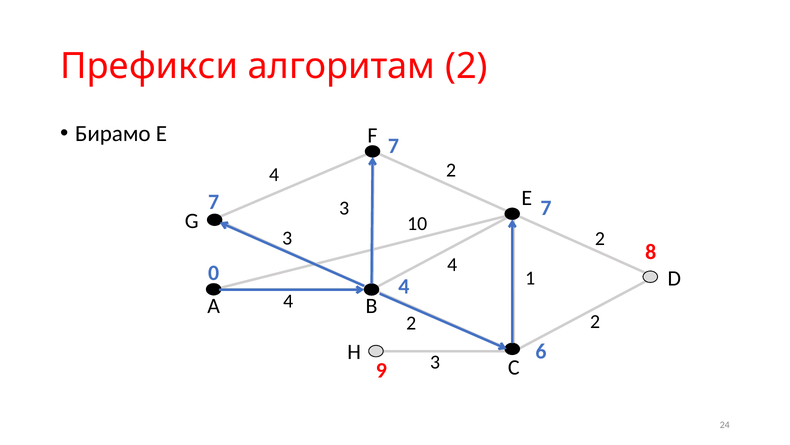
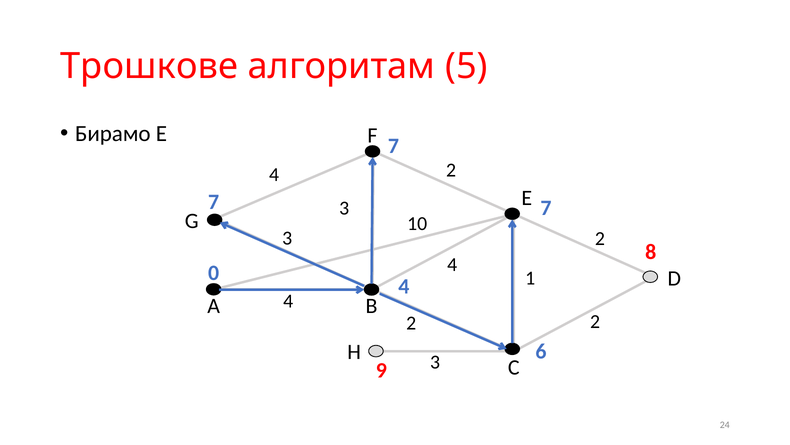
Префикси: Префикси -> Трошкове (149, 66)
алгоритам 2: 2 -> 5 (466, 66)
